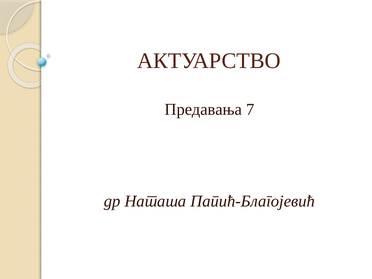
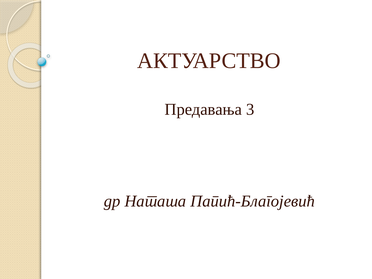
7: 7 -> 3 (250, 109)
